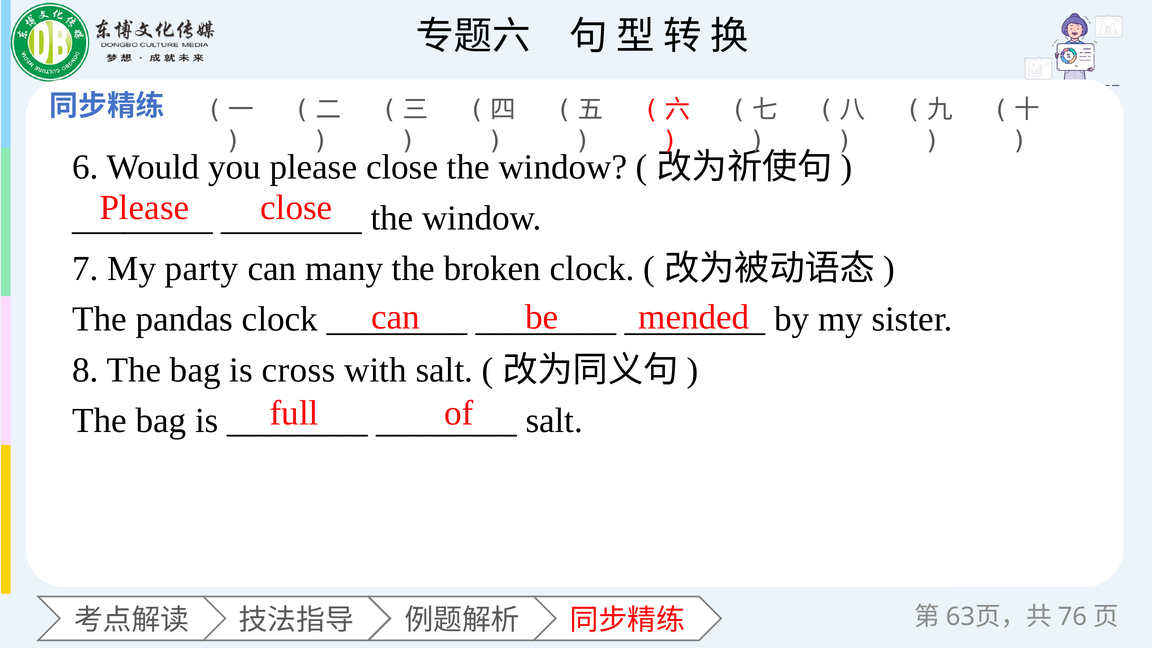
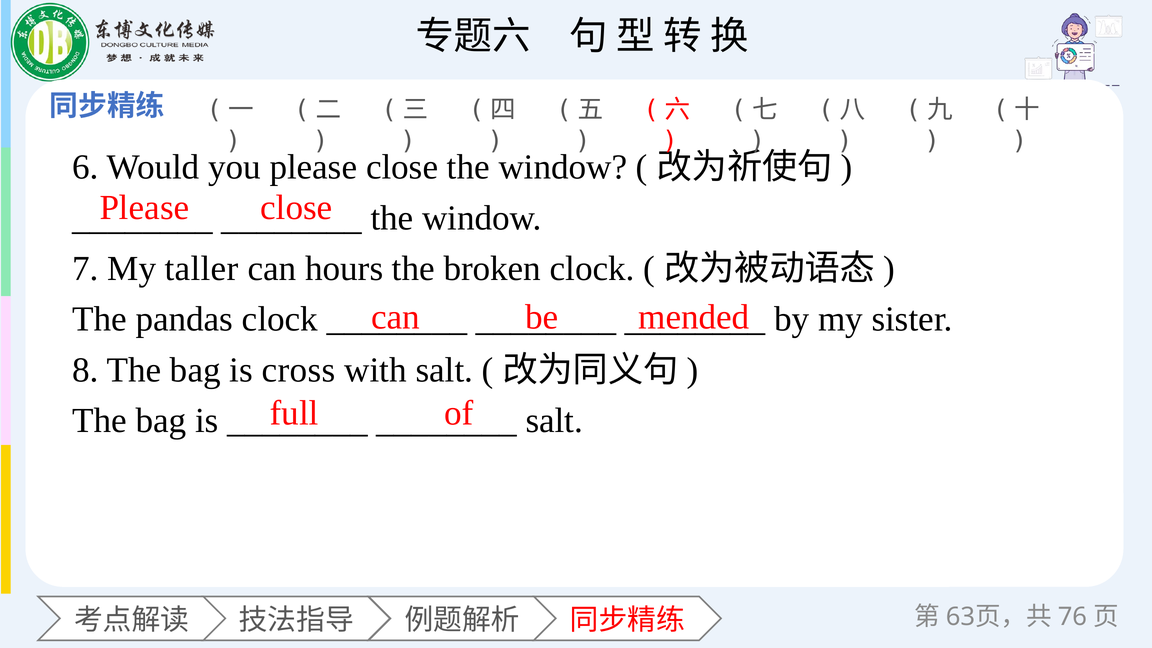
party: party -> taller (202, 269)
many: many -> hours (344, 269)
